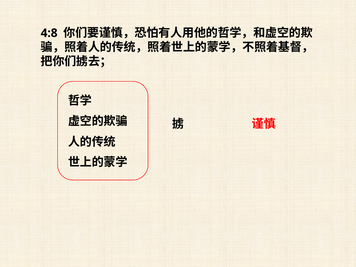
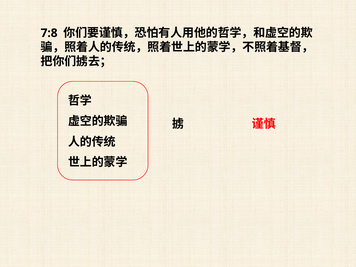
4:8: 4:8 -> 7:8 (49, 33)
